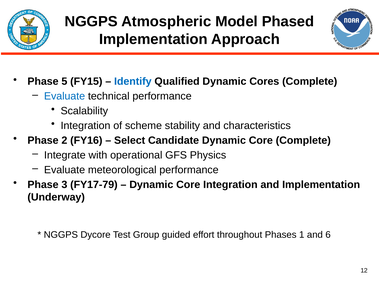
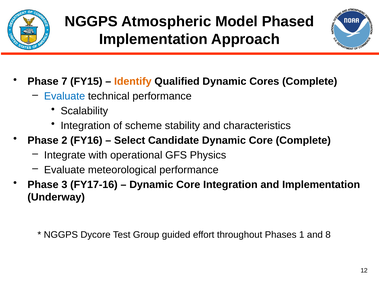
5: 5 -> 7 (64, 82)
Identify colour: blue -> orange (133, 82)
FY17-79: FY17-79 -> FY17-16 (94, 185)
6: 6 -> 8 (328, 235)
